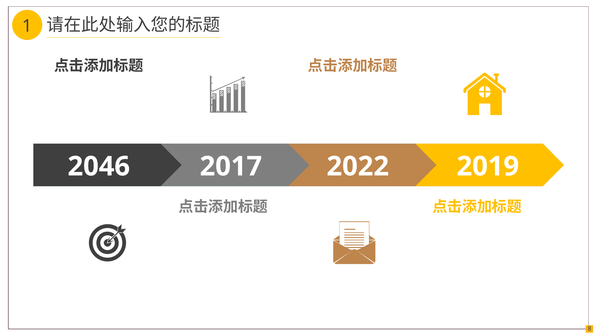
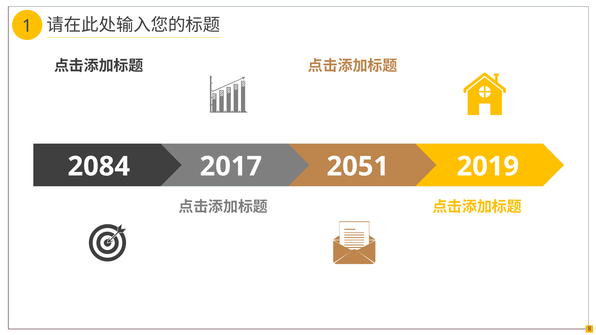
2046: 2046 -> 2084 (99, 167)
2022: 2022 -> 2051 (358, 167)
